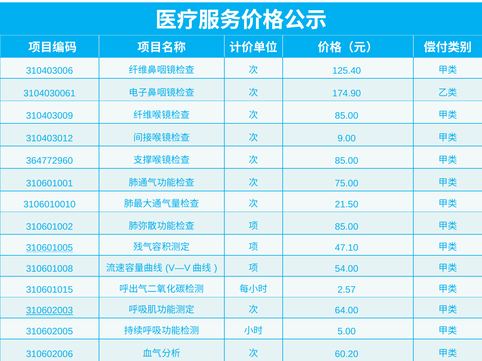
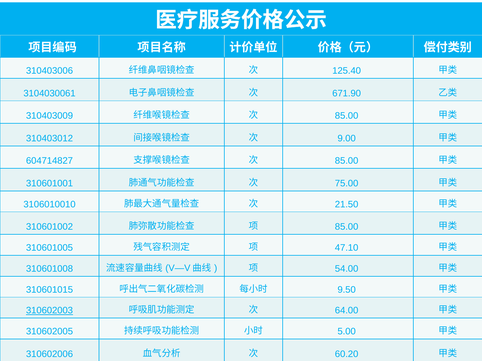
174.90: 174.90 -> 671.90 (347, 93)
364772960: 364772960 -> 604714827 (49, 161)
310601005 underline: present -> none (49, 248)
2.57: 2.57 -> 9.50 (347, 290)
